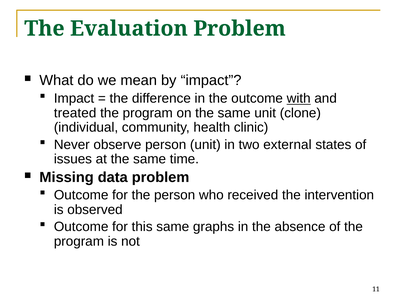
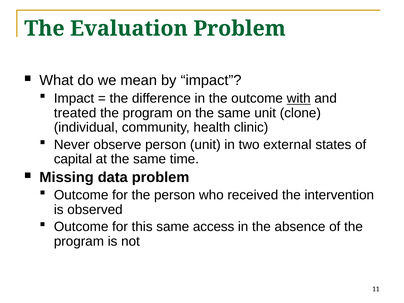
issues: issues -> capital (73, 159)
graphs: graphs -> access (214, 227)
